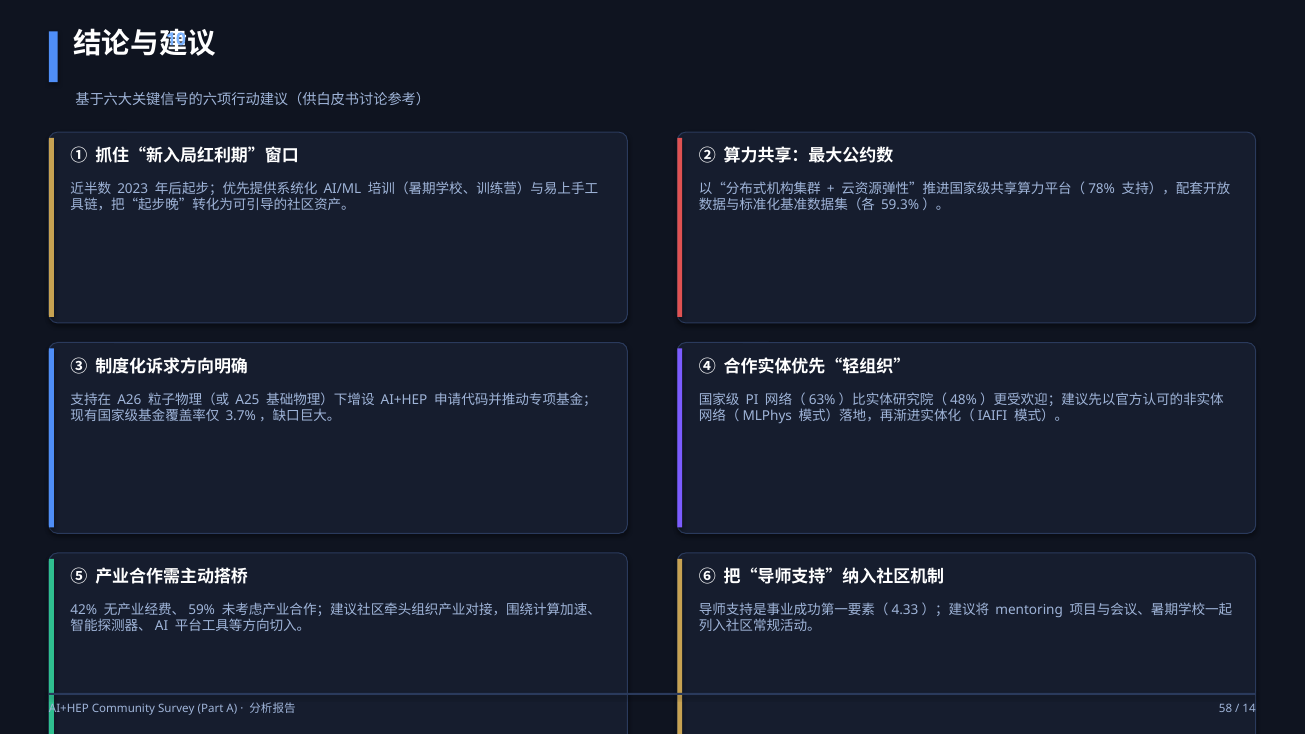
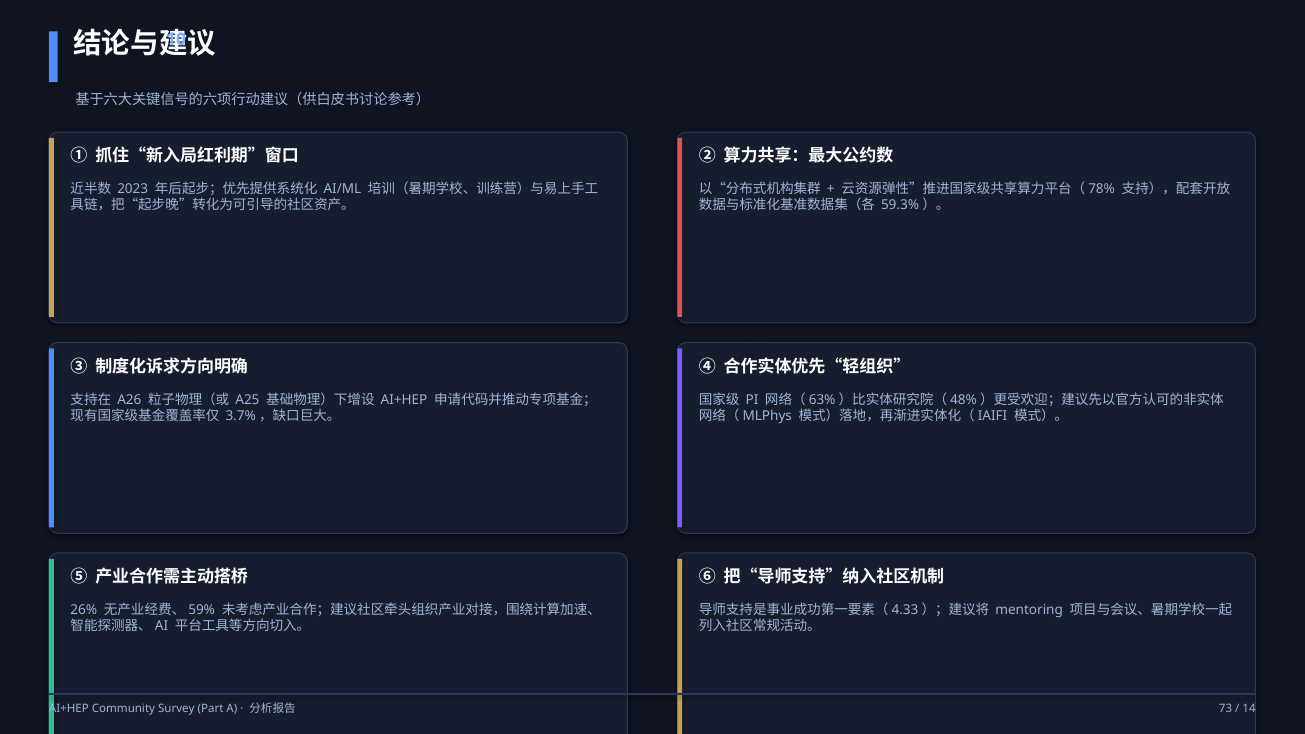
42%: 42% -> 26% (84, 610)
58: 58 -> 73 (1226, 708)
